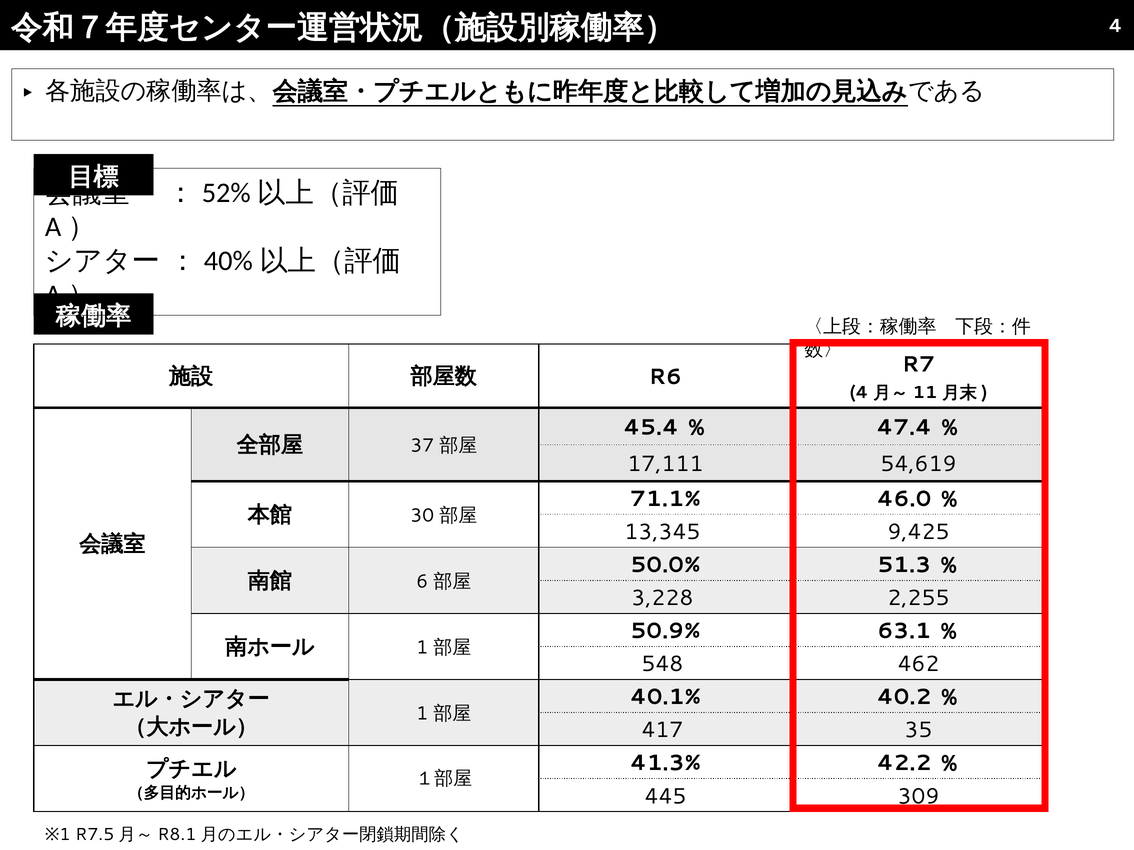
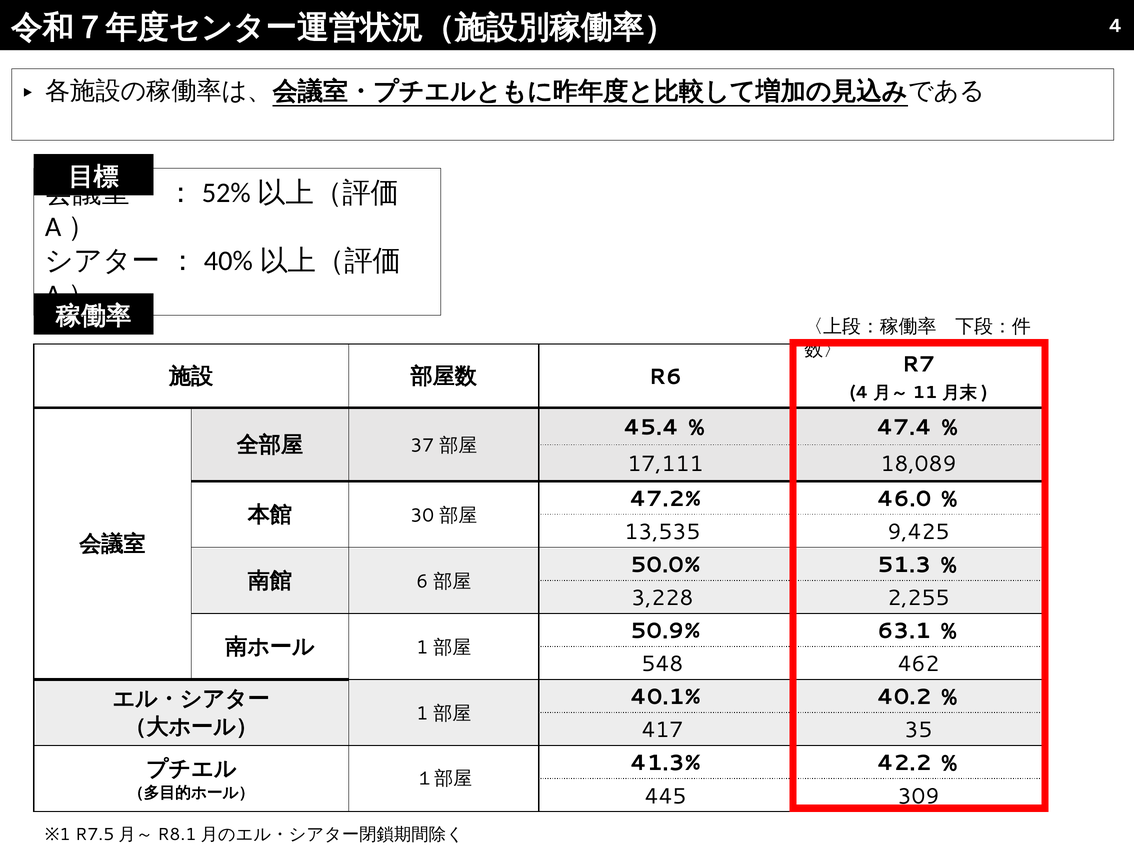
54,619: 54,619 -> 18,089 (918, 464)
71.1%: 71.1% -> 47.2% (665, 499)
13,345: 13,345 -> 13,535 (662, 532)
